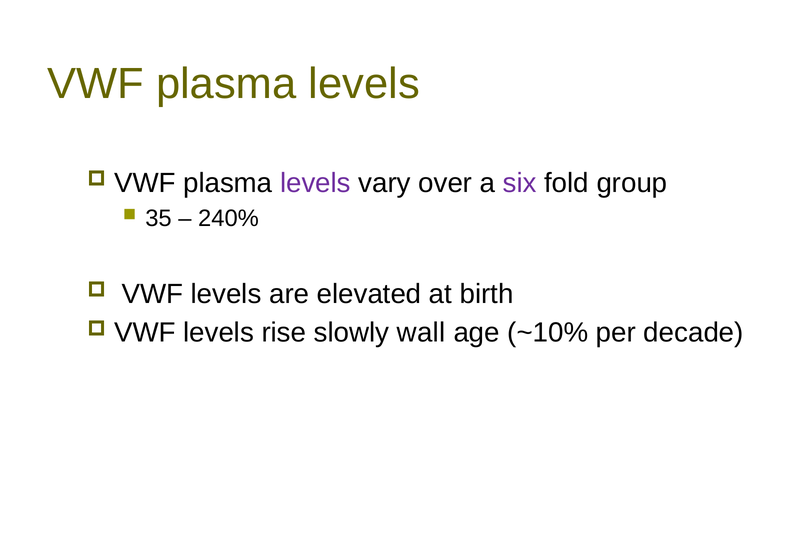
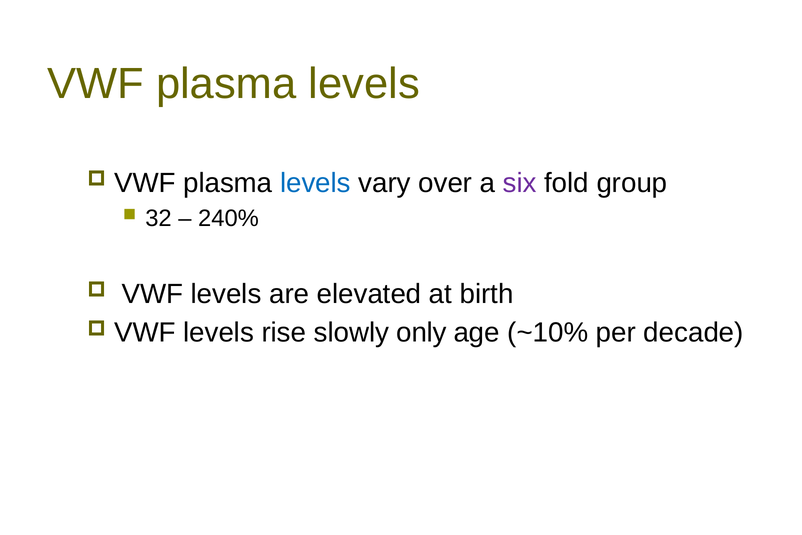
levels colour: purple -> blue (315, 183)
35: 35 -> 32 (158, 218)
wall: wall -> only (421, 333)
